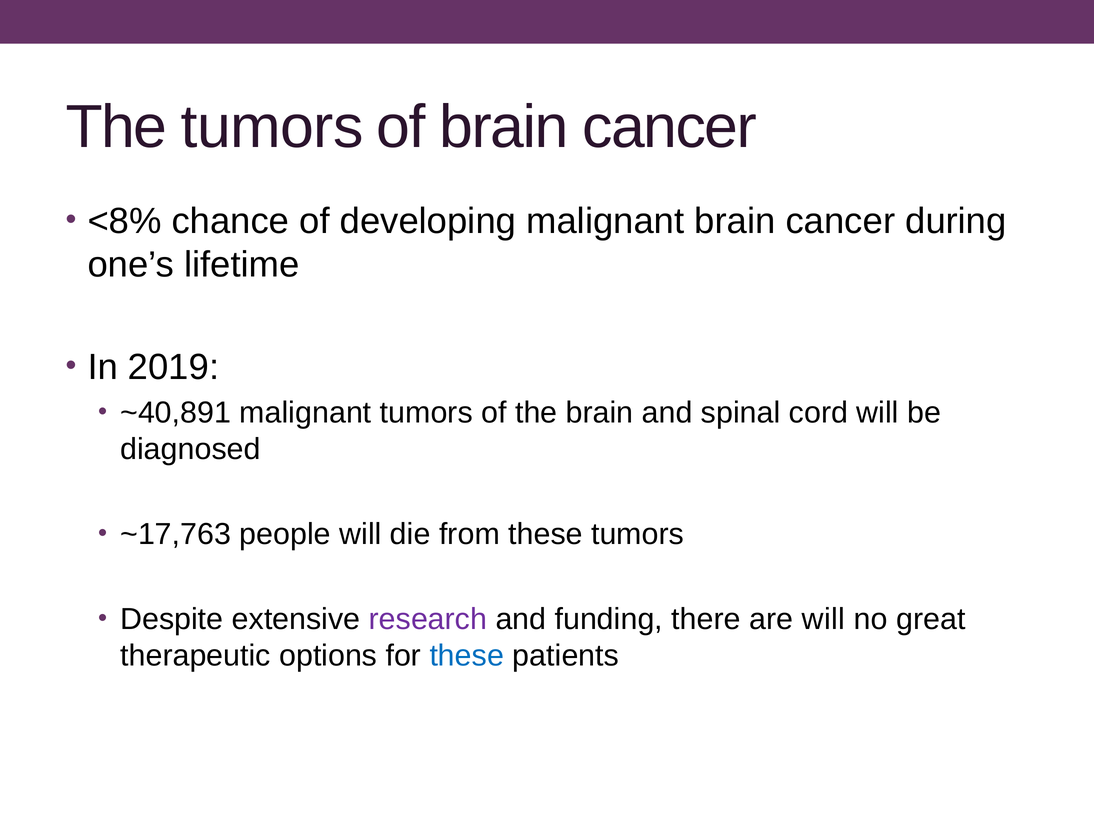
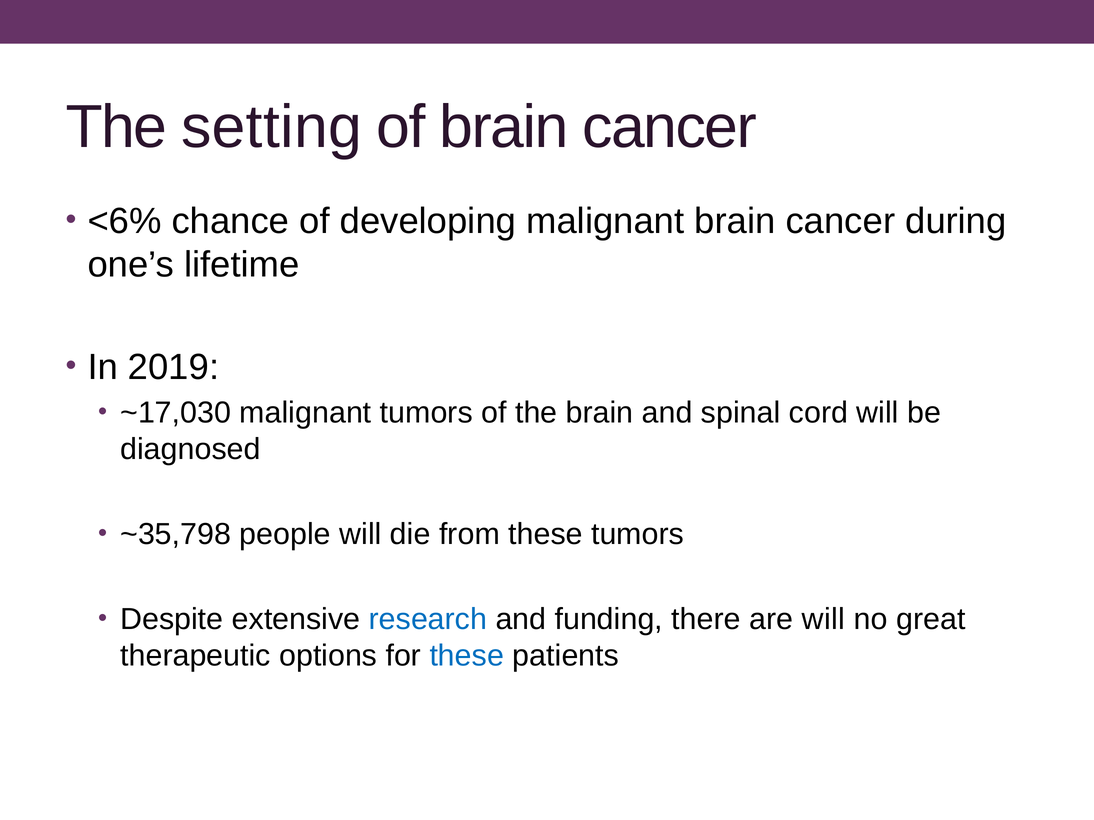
The tumors: tumors -> setting (272, 127)
<8%: <8% -> <6% (125, 221)
~40,891: ~40,891 -> ~17,030 (176, 413)
~17,763: ~17,763 -> ~35,798 (176, 535)
research colour: purple -> blue (428, 620)
